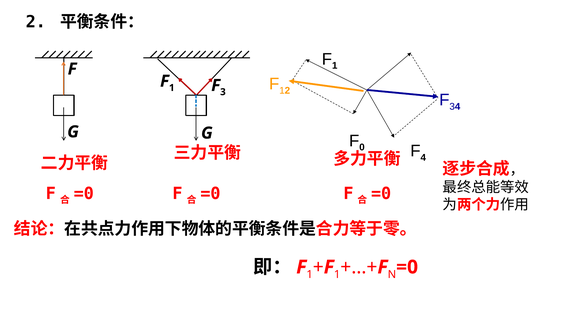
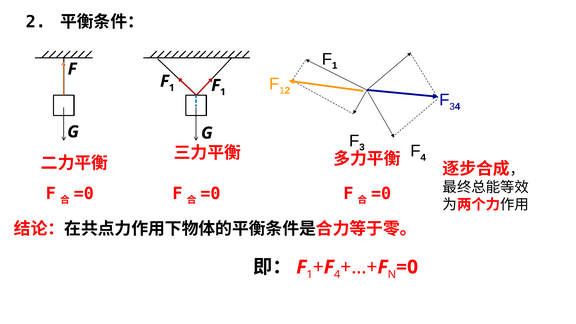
3: 3 -> 1 (223, 92)
0: 0 -> 3 (362, 147)
1: 1 -> 4 (337, 275)
